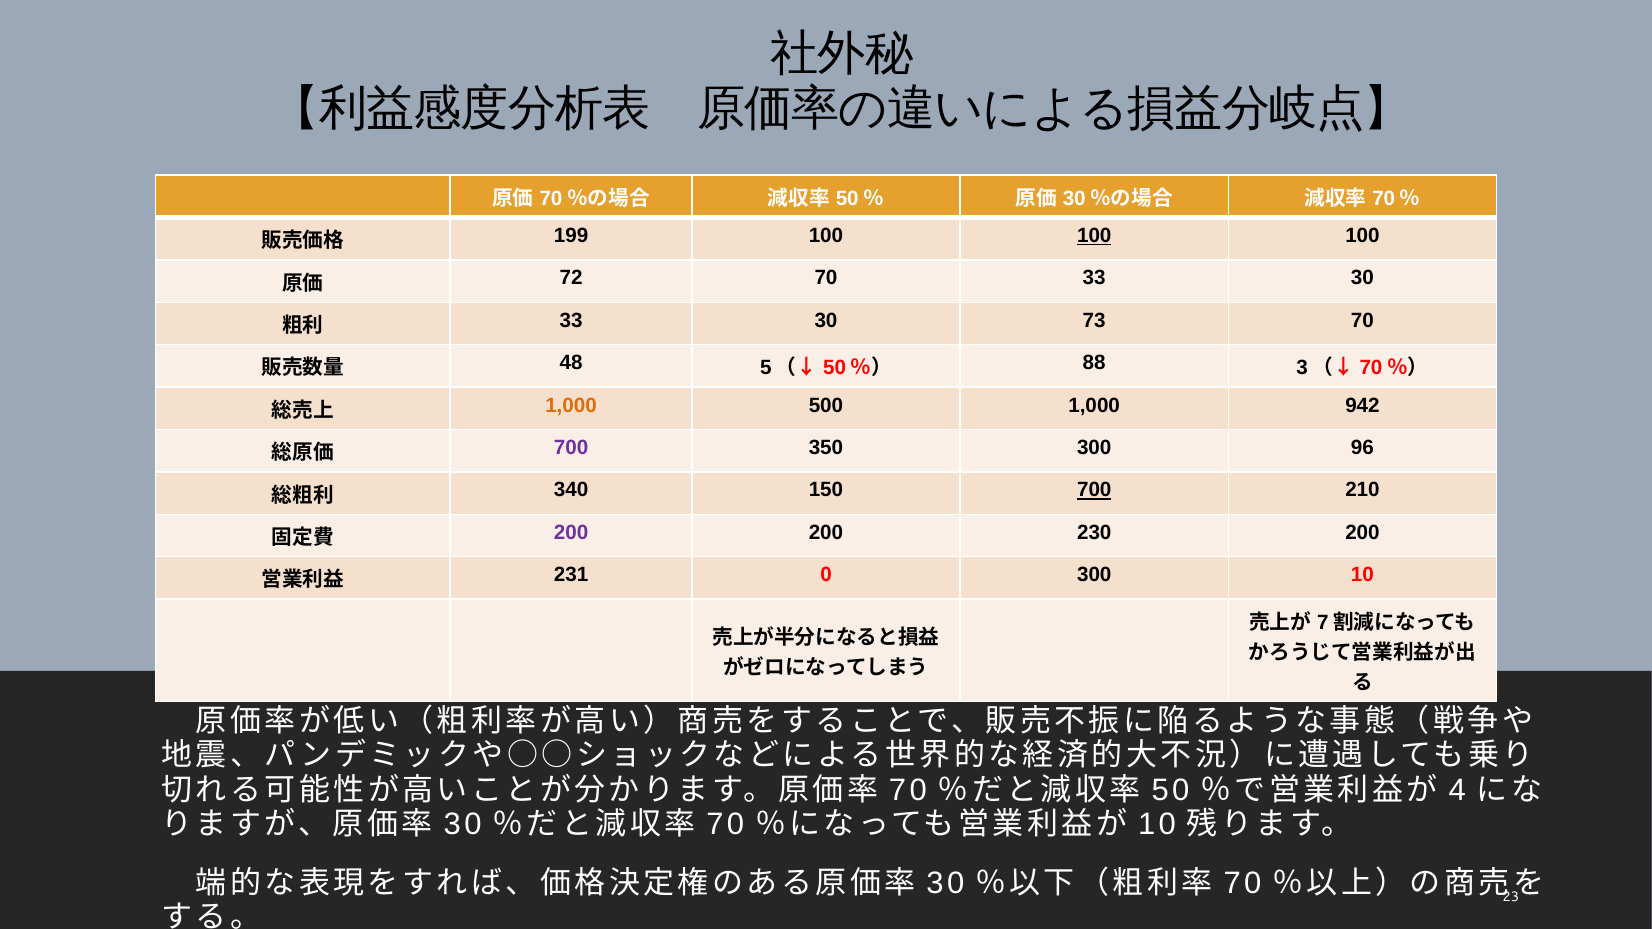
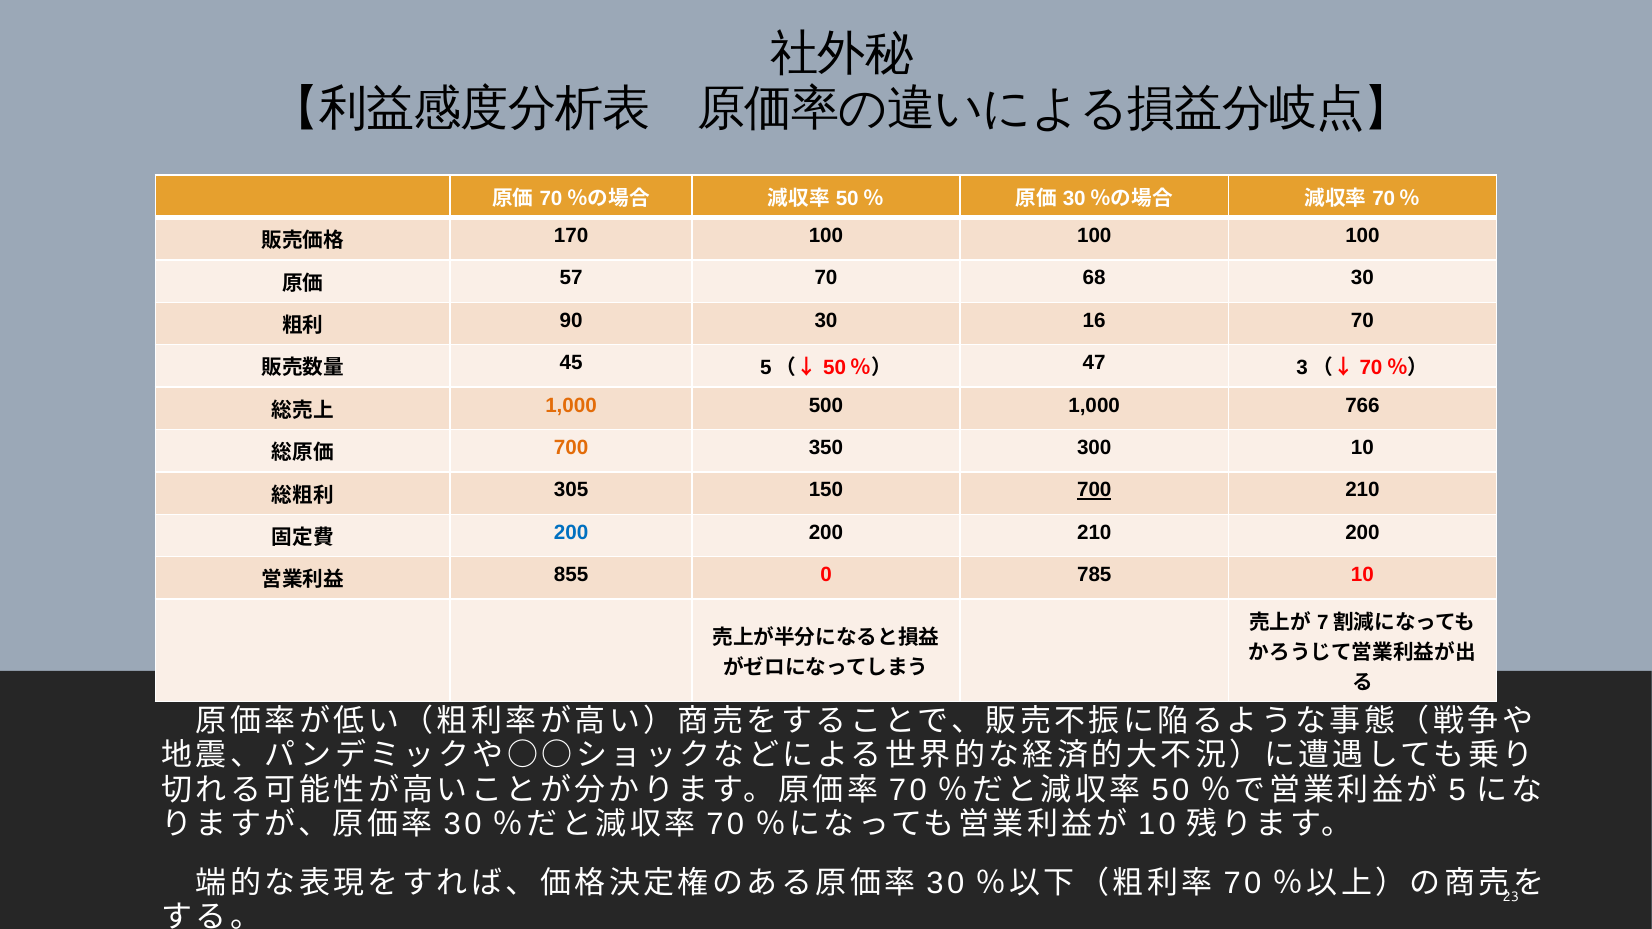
199: 199 -> 170 (571, 236)
100 underline: present -> none (1094, 236)
72: 72 -> 57 (571, 278)
70 33: 33 -> 68 (1094, 278)
33: 33 -> 90 (571, 321)
73: 73 -> 16 (1094, 321)
48: 48 -> 45 (571, 363)
88: 88 -> 47 (1094, 363)
942: 942 -> 766 (1362, 405)
700 colour: purple -> orange (571, 448)
300 96: 96 -> 10 (1362, 448)
340: 340 -> 305 (571, 490)
200 colour: purple -> blue (571, 533)
200 230: 230 -> 210 (1094, 533)
231: 231 -> 855 (571, 575)
0 300: 300 -> 785 (1094, 575)
4: 4 -> 5 (1457, 790)
